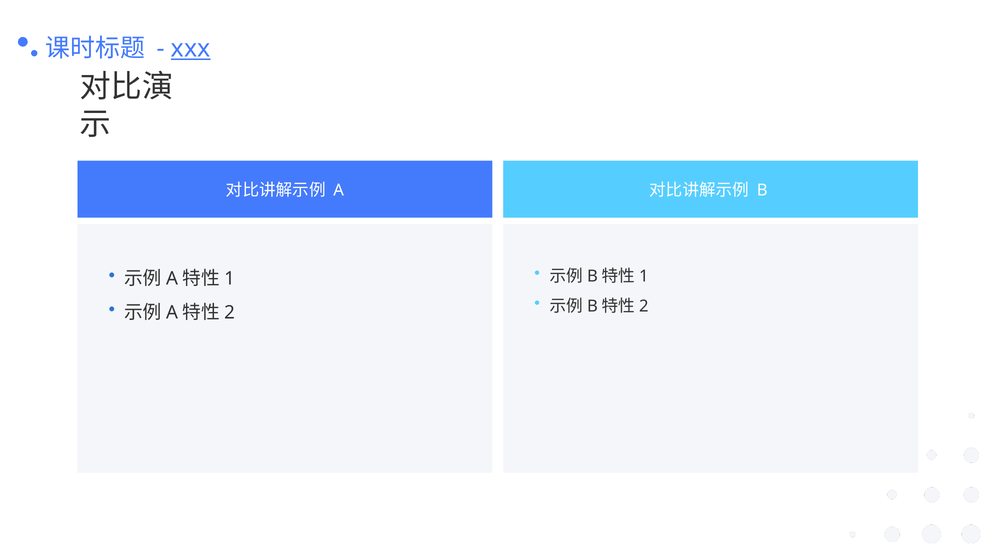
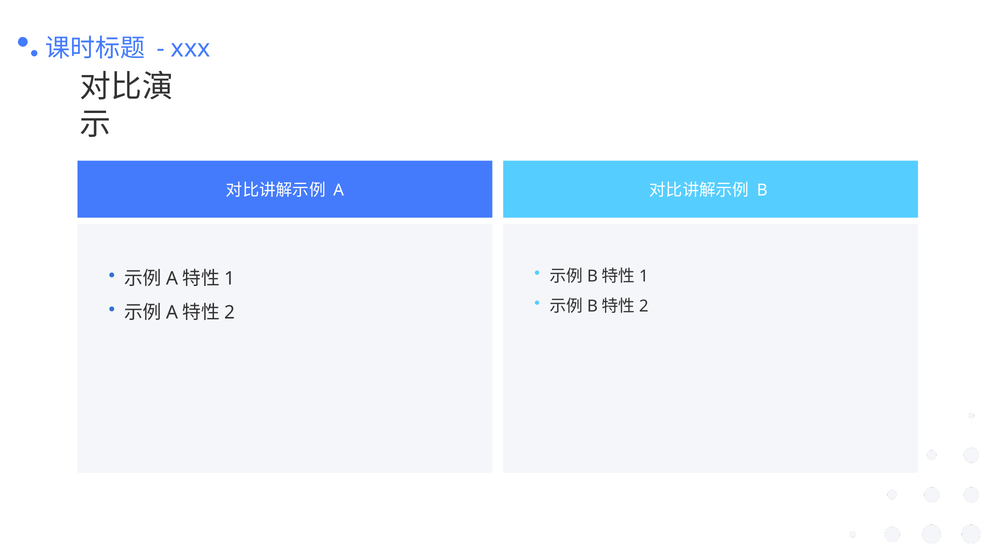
xxx underline: present -> none (191, 48)
